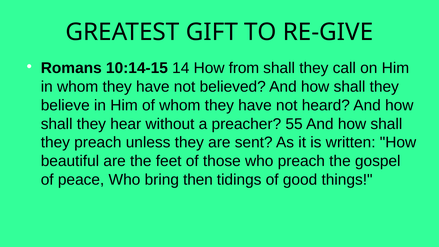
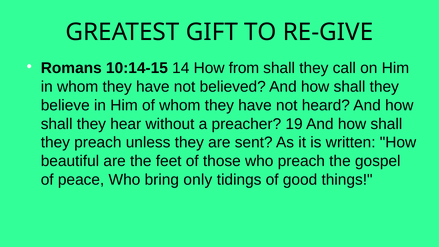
55: 55 -> 19 (294, 124)
then: then -> only (198, 180)
